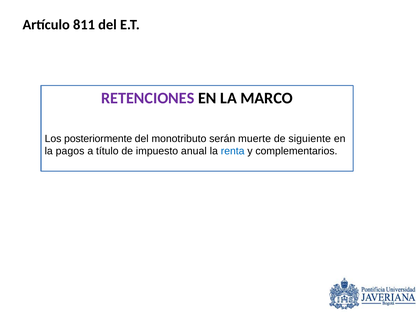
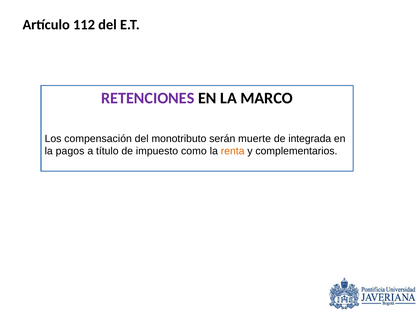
811: 811 -> 112 (84, 25)
posteriormente: posteriormente -> compensación (98, 139)
siguiente: siguiente -> integrada (310, 139)
anual: anual -> como (194, 151)
renta colour: blue -> orange (233, 151)
